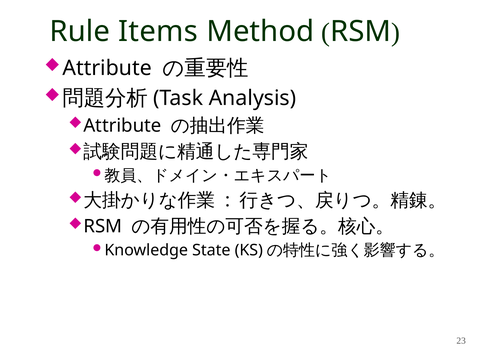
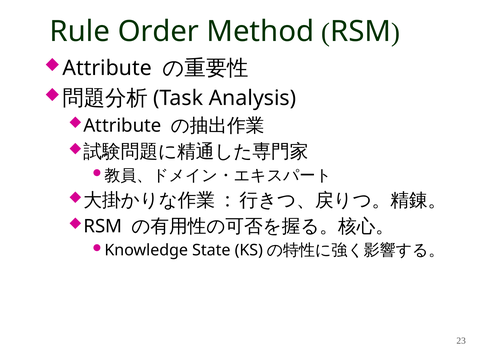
Items: Items -> Order (158, 32)
